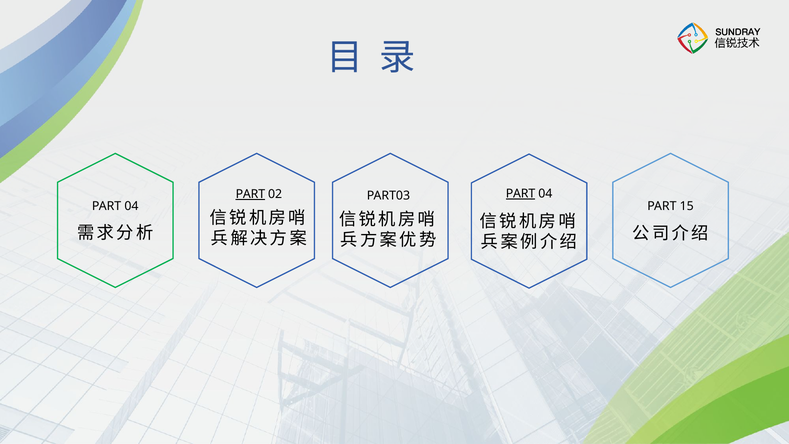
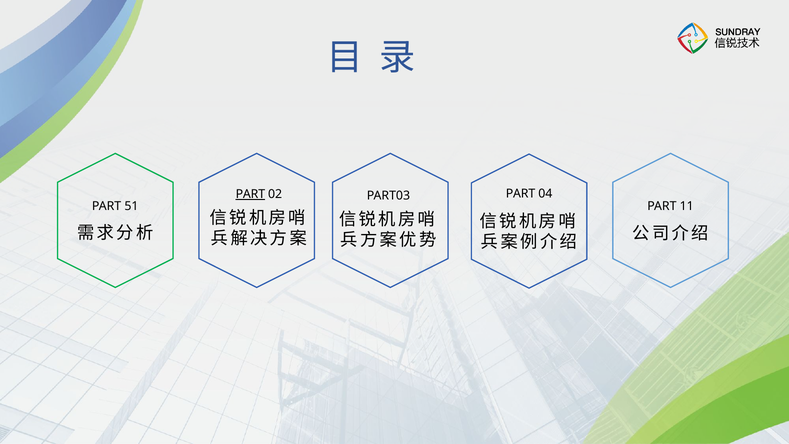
PART underline: present -> none (521, 194)
04: 04 -> 51 (131, 206)
15: 15 -> 11 (687, 206)
